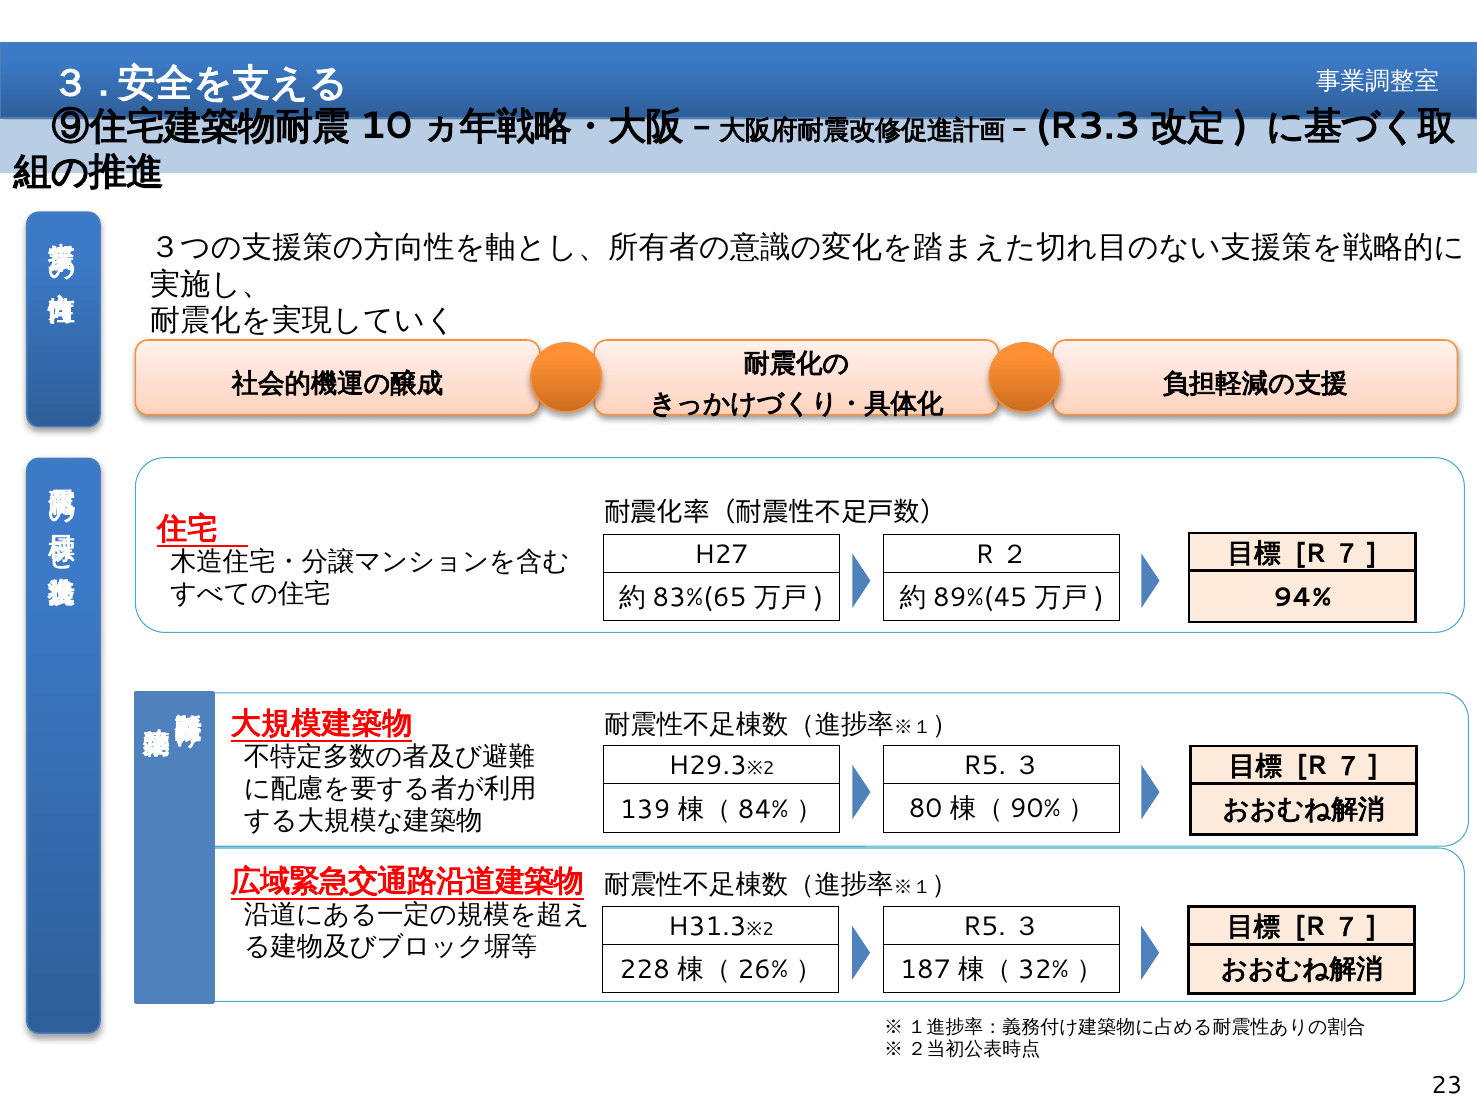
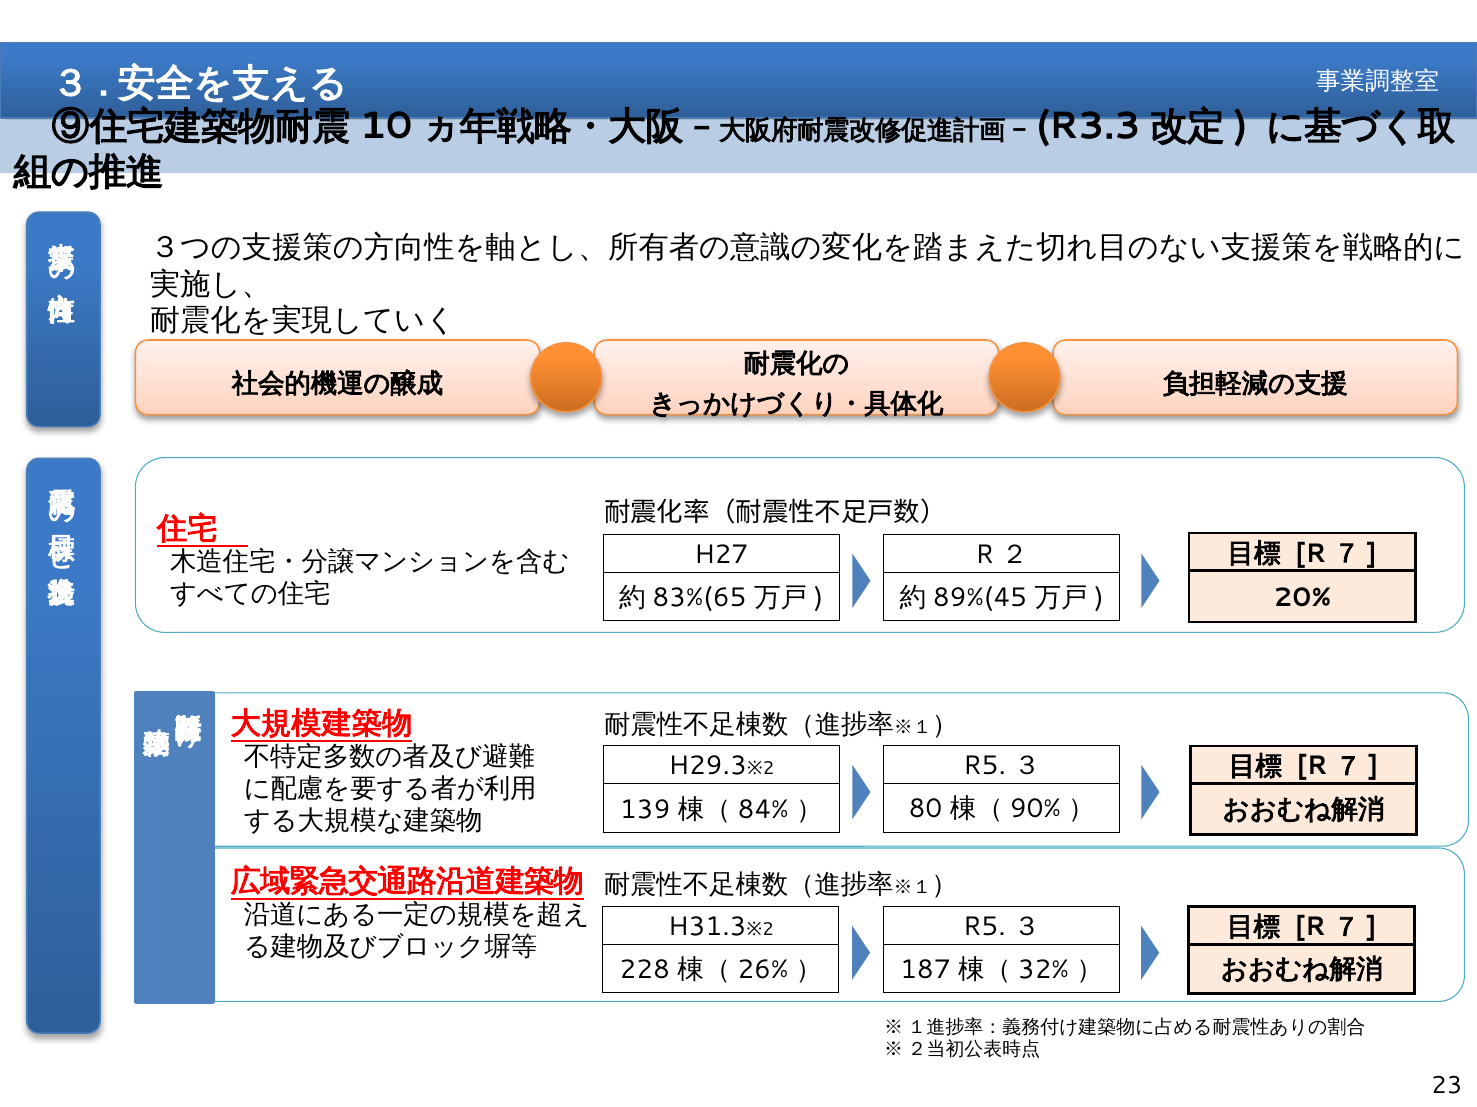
94%: 94% -> 20% (1302, 598)
